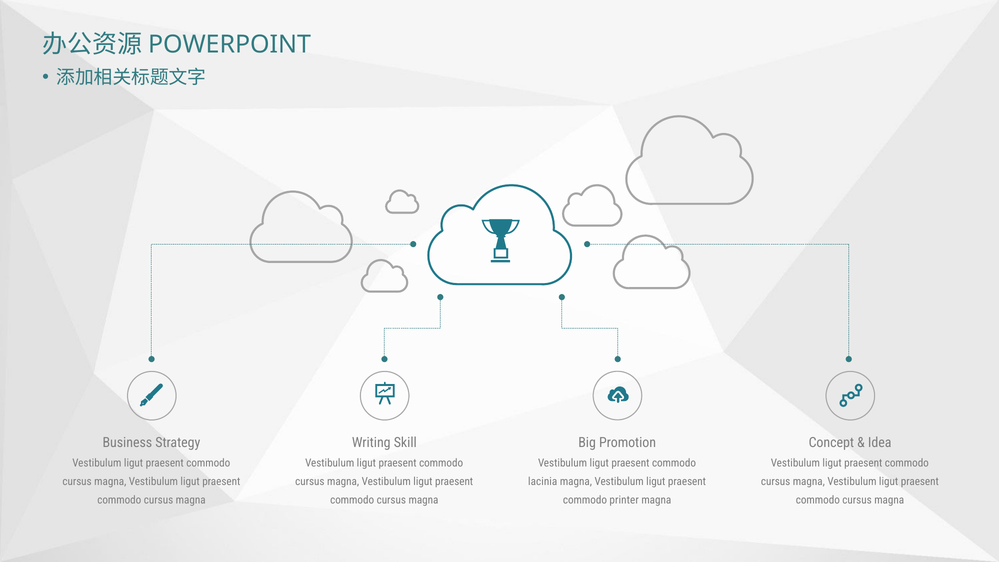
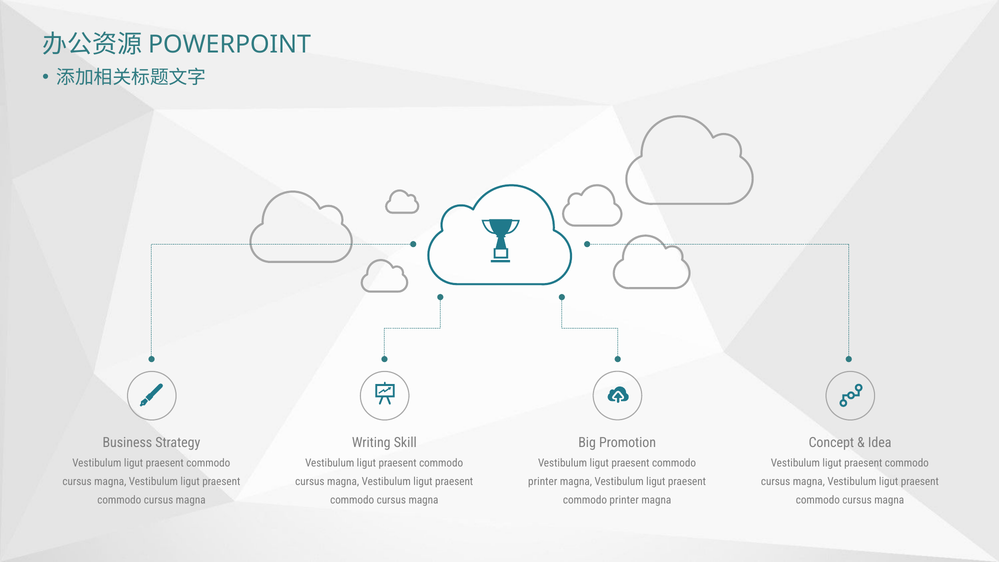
lacinia: lacinia -> printer (543, 481)
